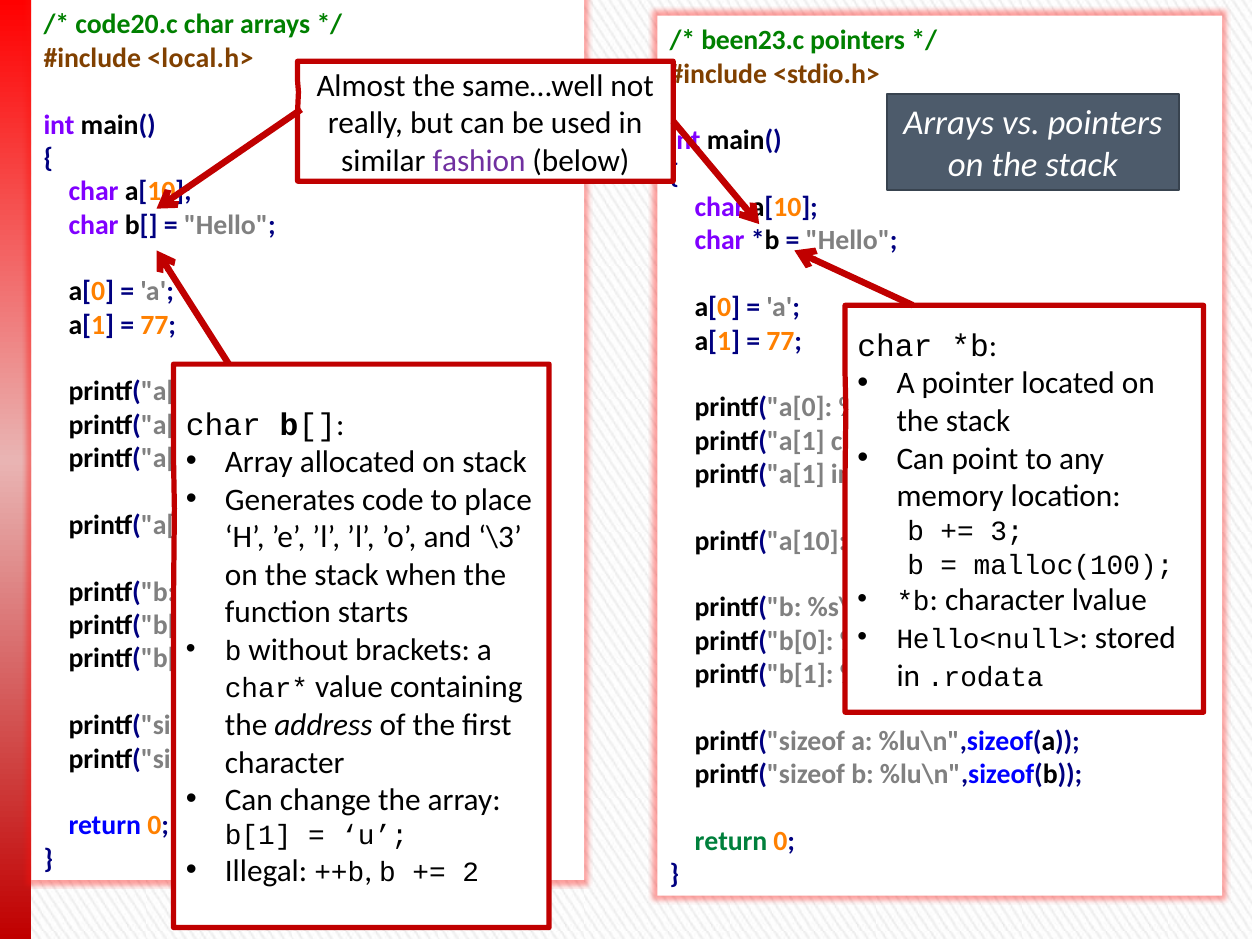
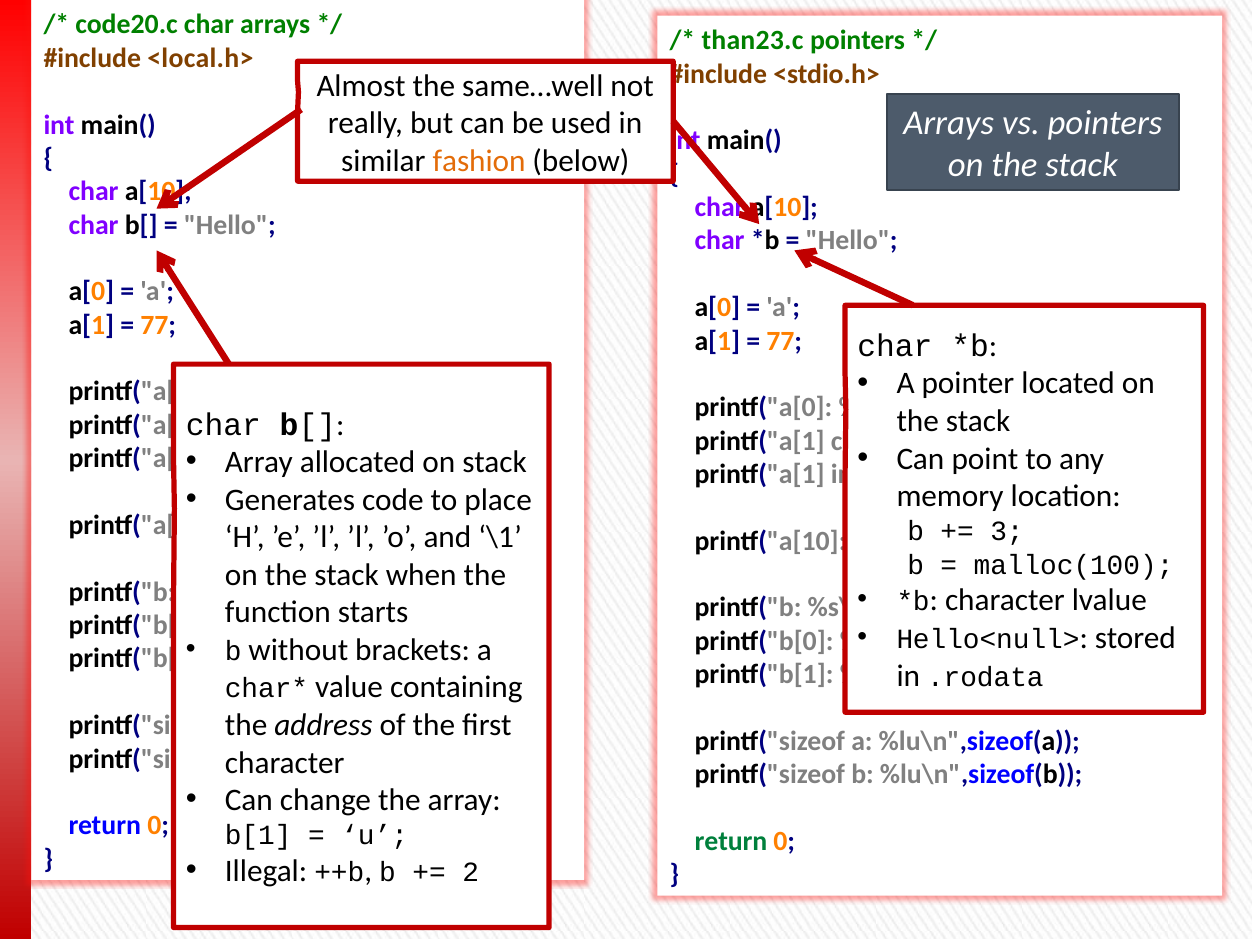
been23.c: been23.c -> than23.c (753, 41)
fashion colour: purple -> orange (479, 161)
\3: \3 -> \1 (500, 537)
